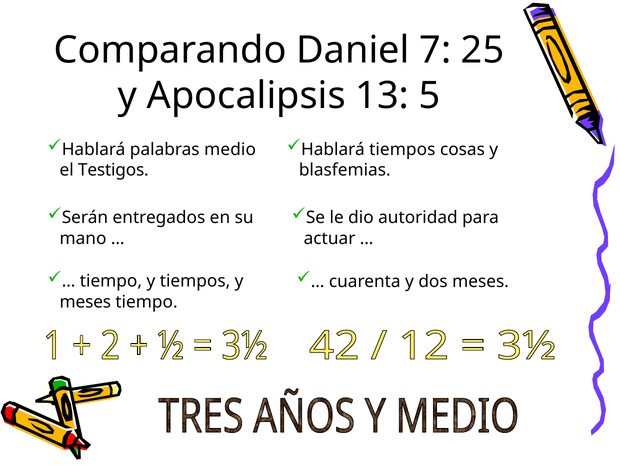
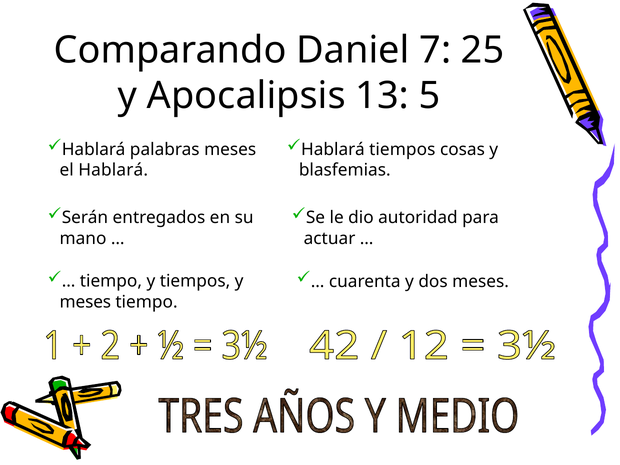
palabras medio: medio -> meses (230, 149)
el Testigos: Testigos -> Hablará (113, 170)
